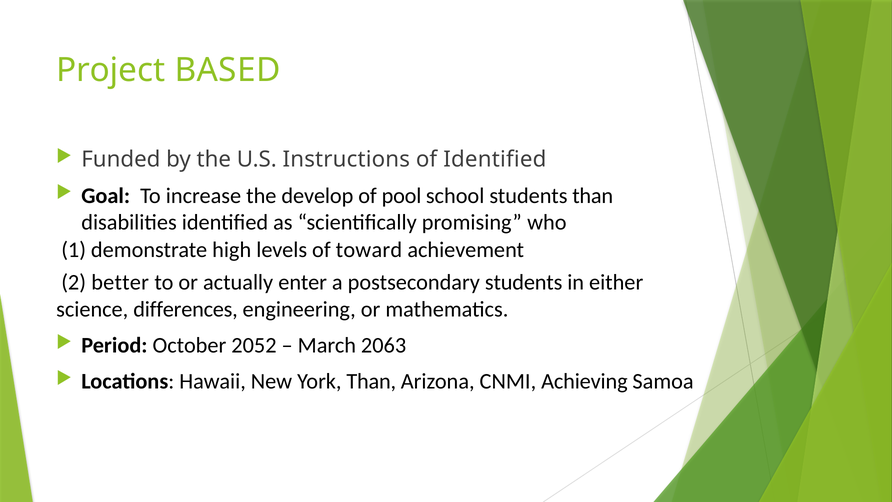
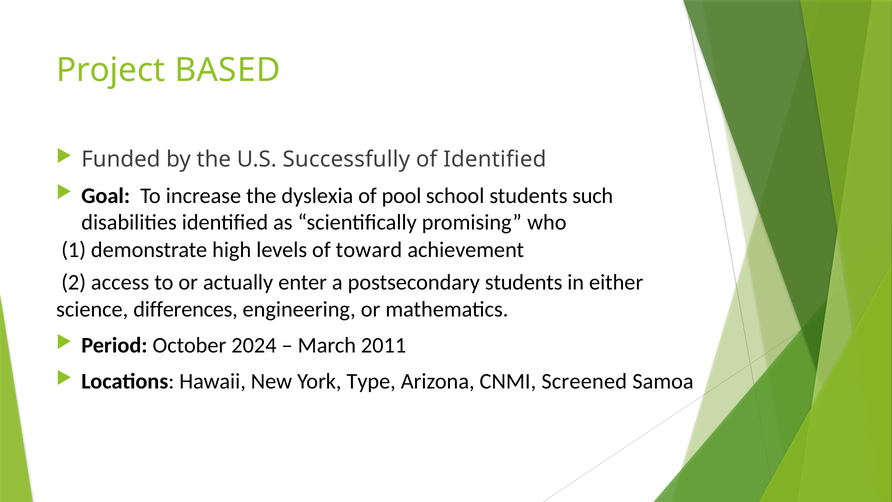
Instructions: Instructions -> Successfully (346, 160)
develop: develop -> dyslexia (317, 196)
students than: than -> such (593, 196)
better: better -> access (120, 282)
2052: 2052 -> 2024 (254, 345)
2063: 2063 -> 2011 (384, 345)
York Than: Than -> Type (371, 381)
Achieving: Achieving -> Screened (584, 381)
